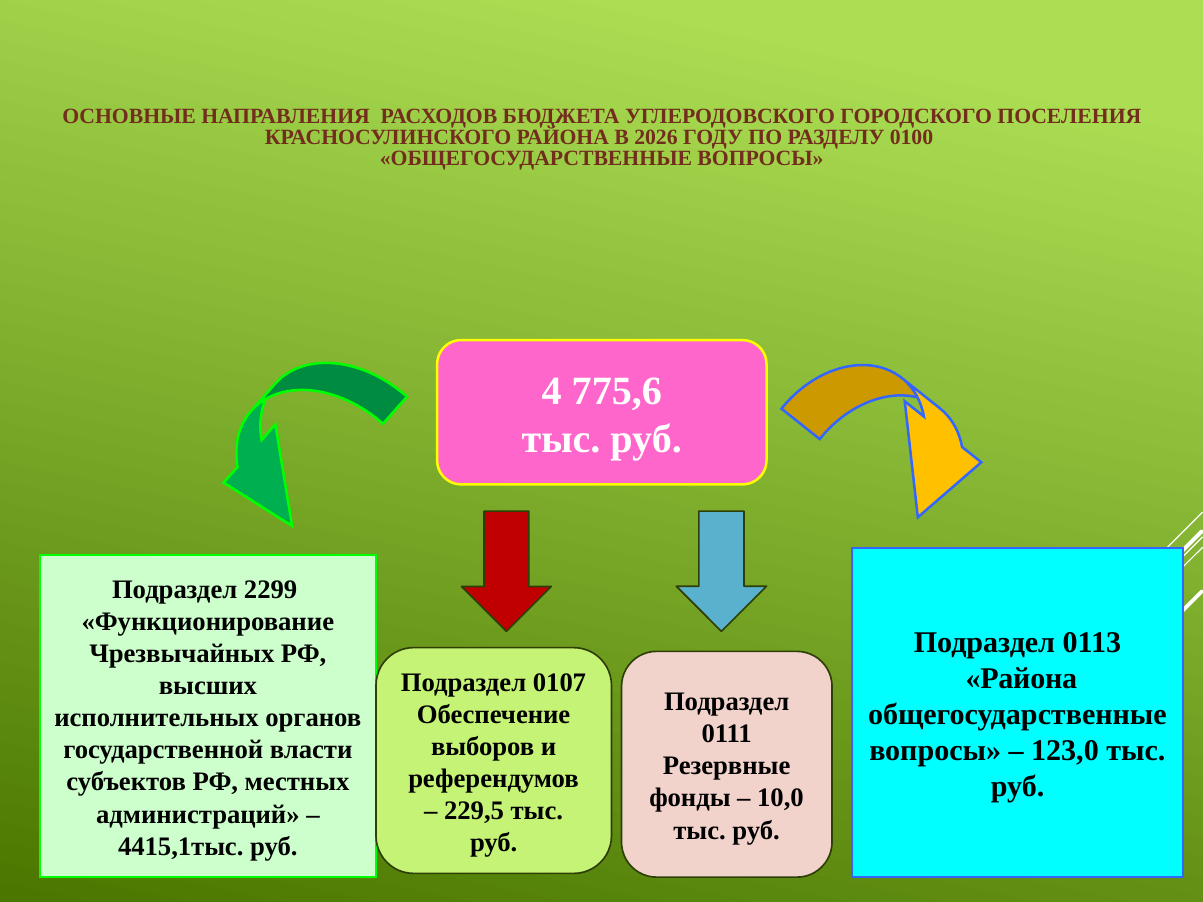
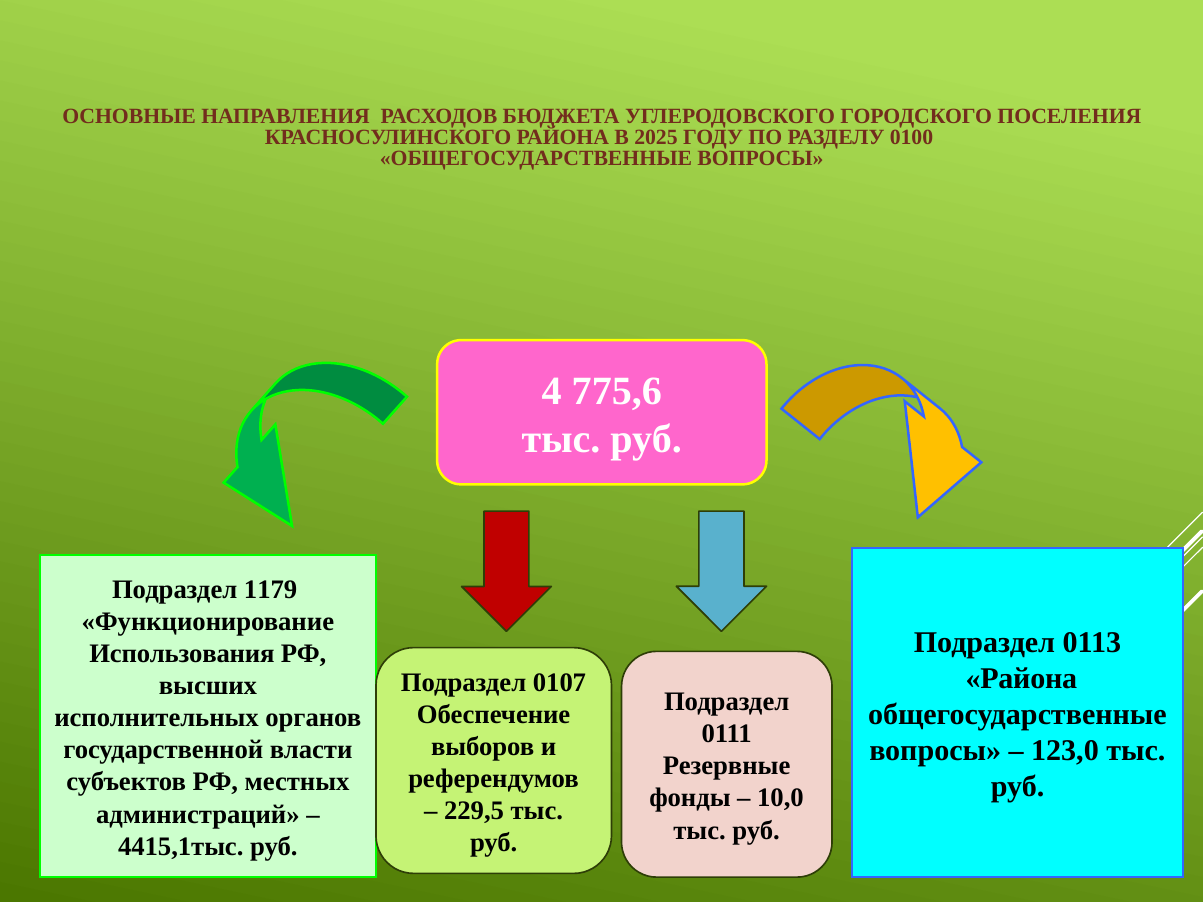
2026: 2026 -> 2025 (656, 138)
2299: 2299 -> 1179 (271, 590)
Чрезвычайных: Чрезвычайных -> Использования (182, 654)
